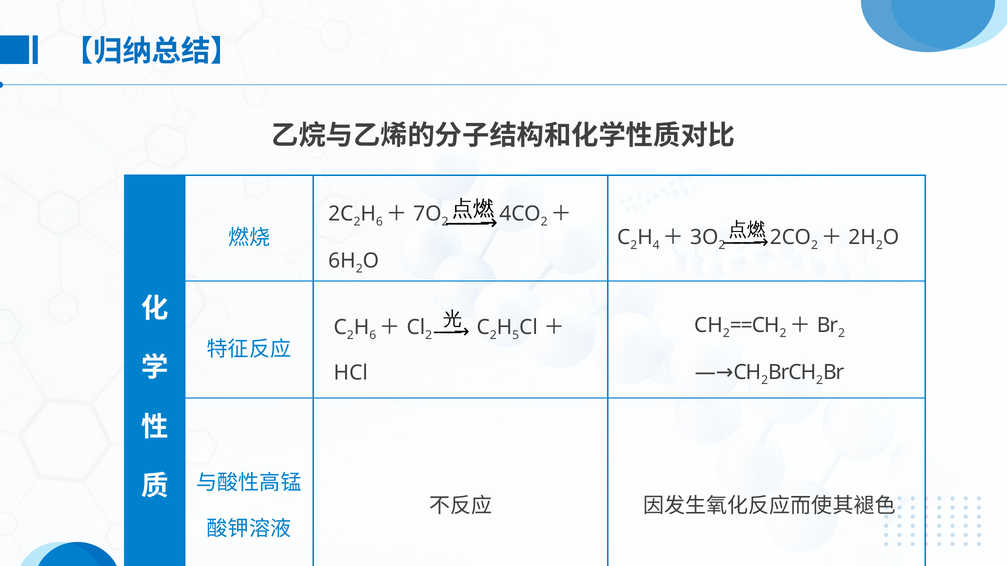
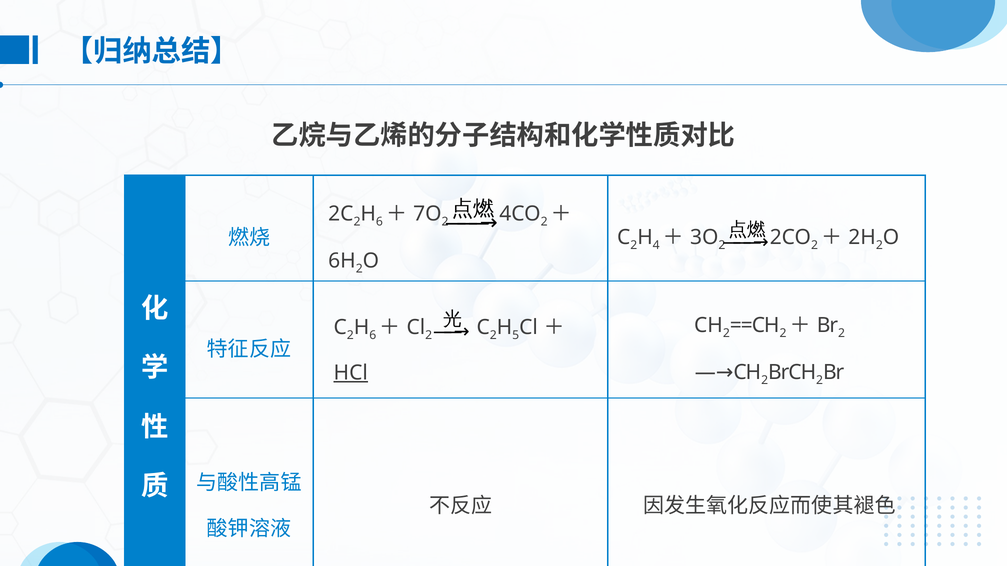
HCl underline: none -> present (351, 373)
